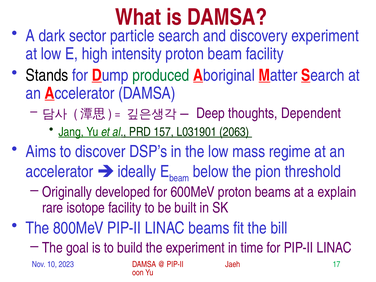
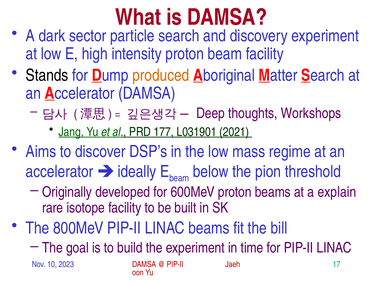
produced colour: green -> orange (161, 75)
Dependent: Dependent -> Workshops (311, 113)
157: 157 -> 177 (164, 132)
2063: 2063 -> 2021 (234, 132)
